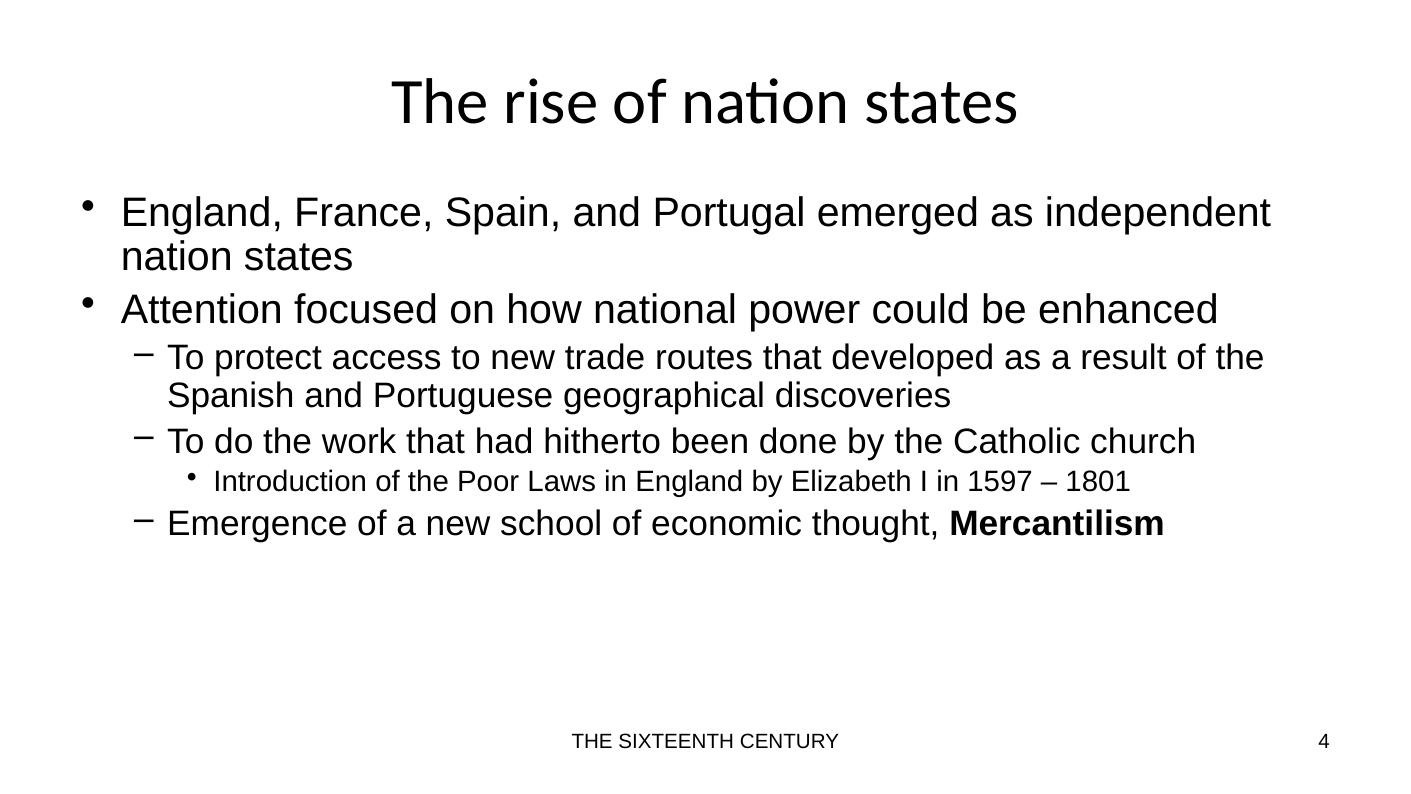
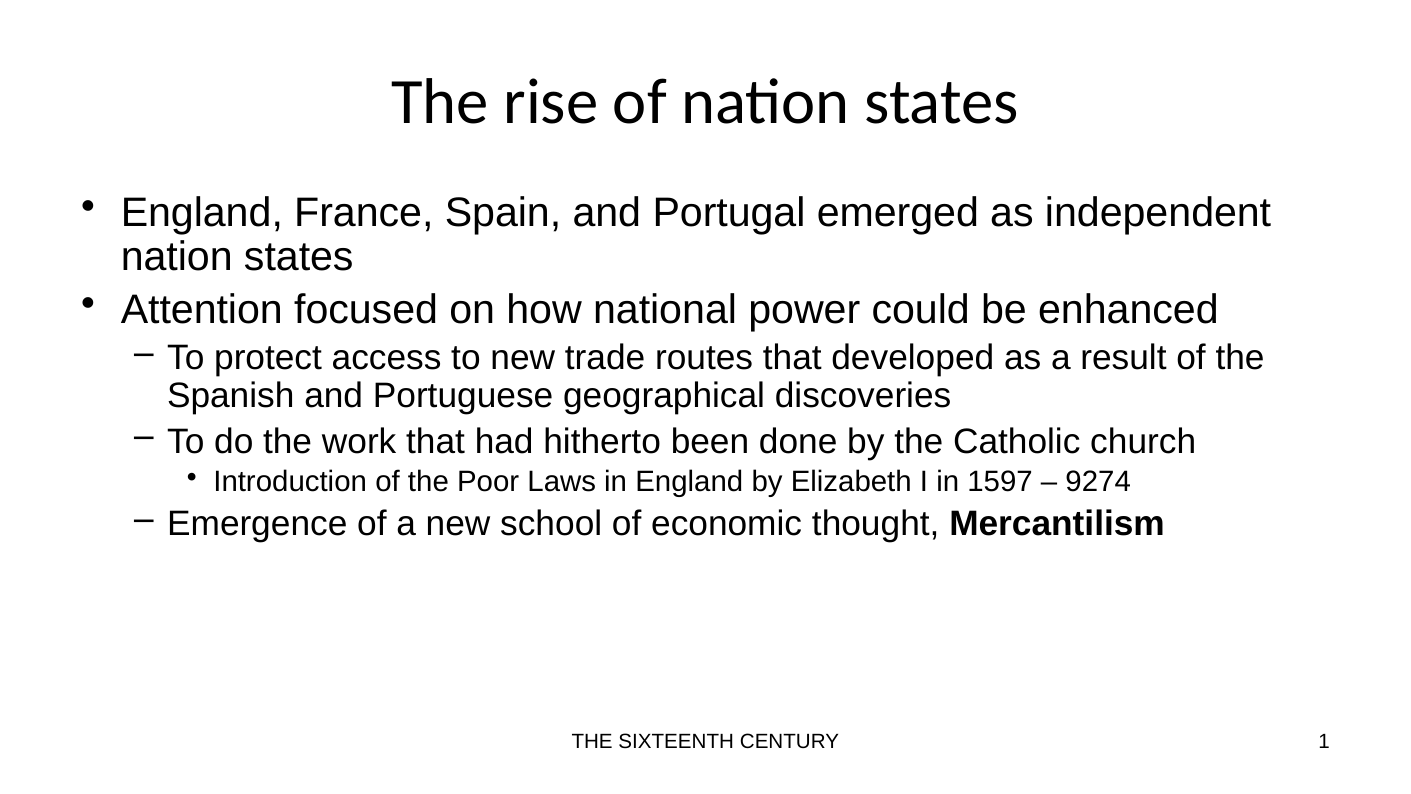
1801: 1801 -> 9274 (1098, 482)
4: 4 -> 1 (1324, 742)
